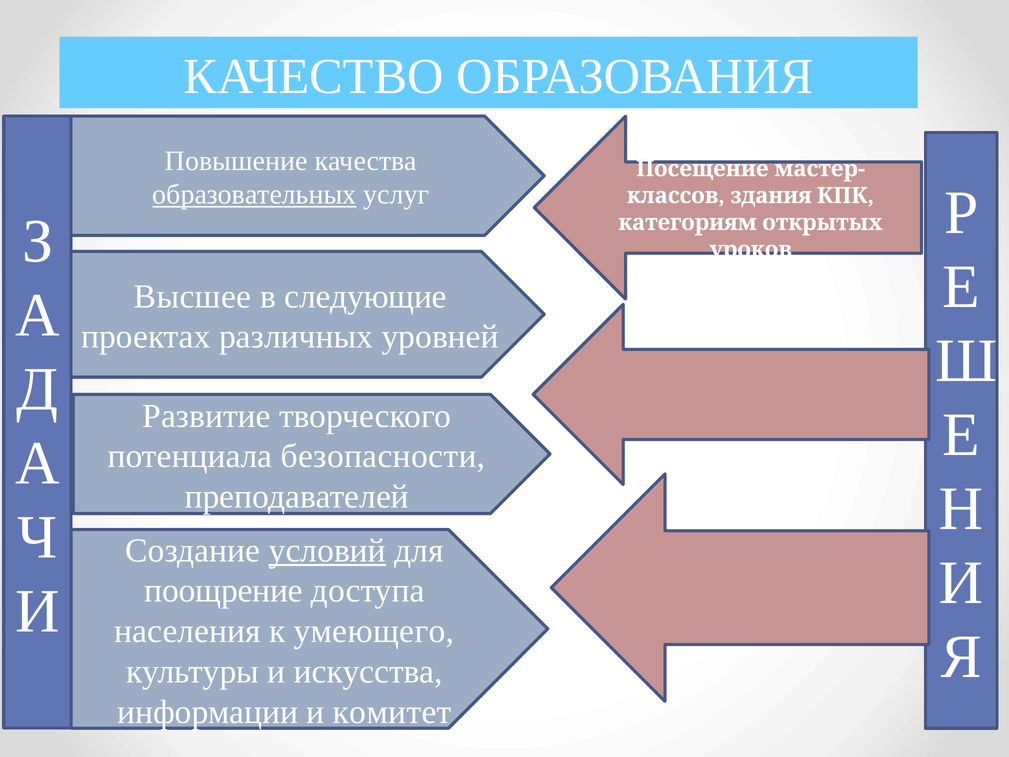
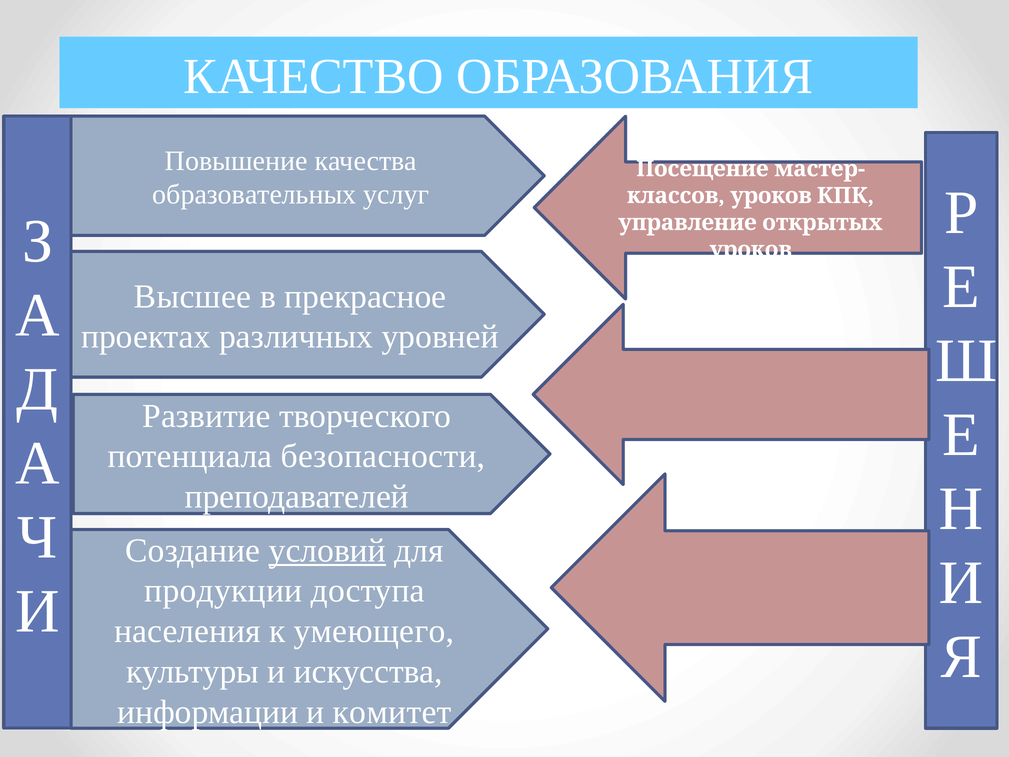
образовательных underline: present -> none (254, 194)
здания: здания -> уроков (771, 196)
категориям: категориям -> управление (688, 223)
следующие: следующие -> прекрасное (365, 296)
поощрение: поощрение -> продукции (223, 591)
